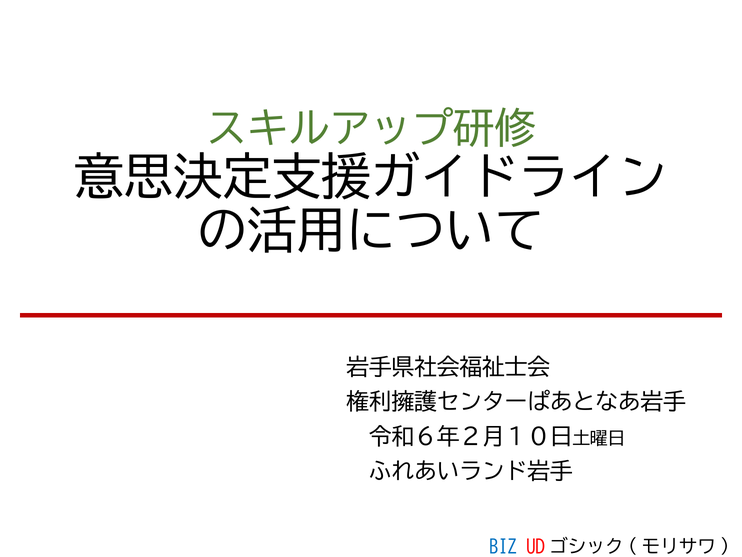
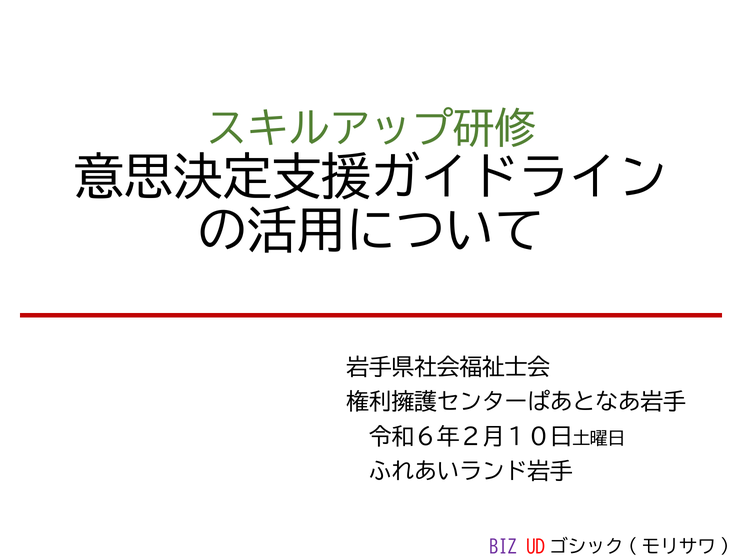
BIZ colour: blue -> purple (503, 547)
